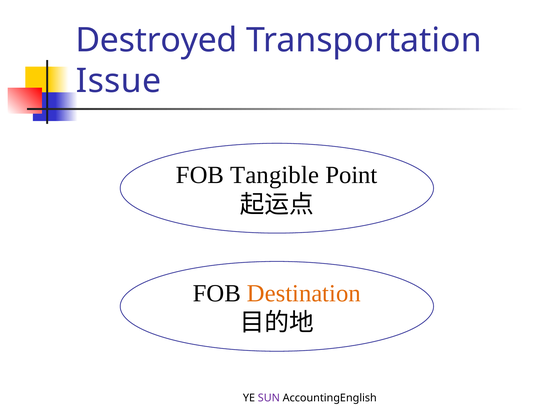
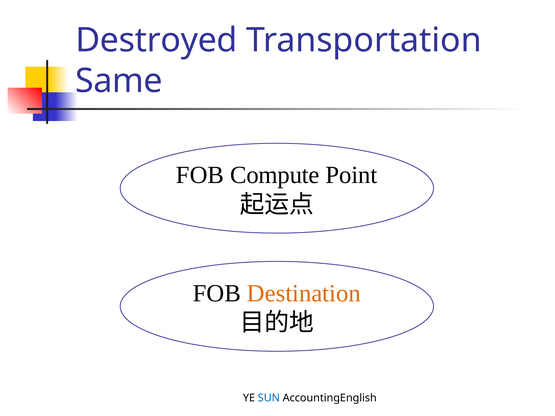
Issue: Issue -> Same (119, 81)
Tangible: Tangible -> Compute (275, 175)
SUN colour: purple -> blue (269, 398)
